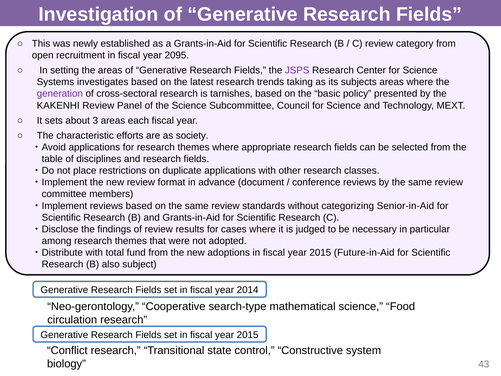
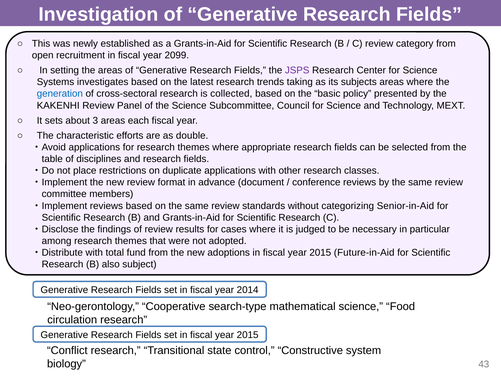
2095: 2095 -> 2099 (177, 55)
generation colour: purple -> blue (60, 94)
tarnishes: tarnishes -> collected (231, 94)
society: society -> double (192, 135)
